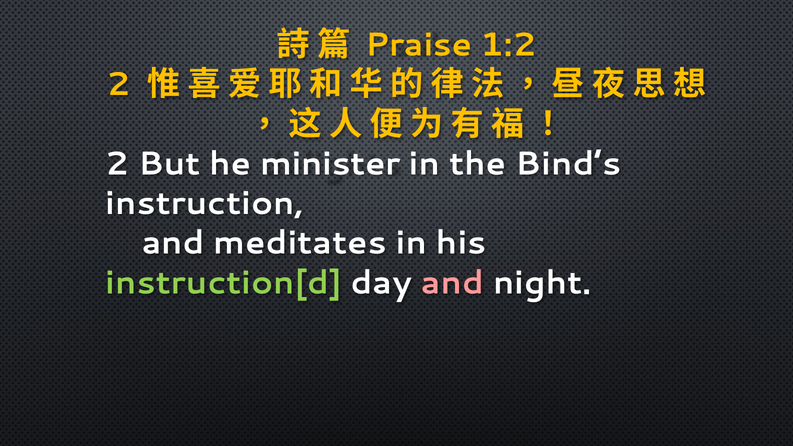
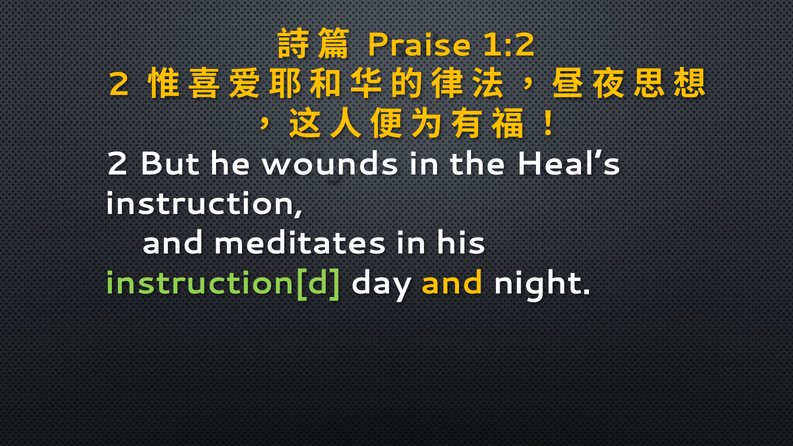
minister: minister -> wounds (330, 164)
Bind’s: Bind’s -> Heal’s (568, 164)
and colour: pink -> yellow (453, 283)
